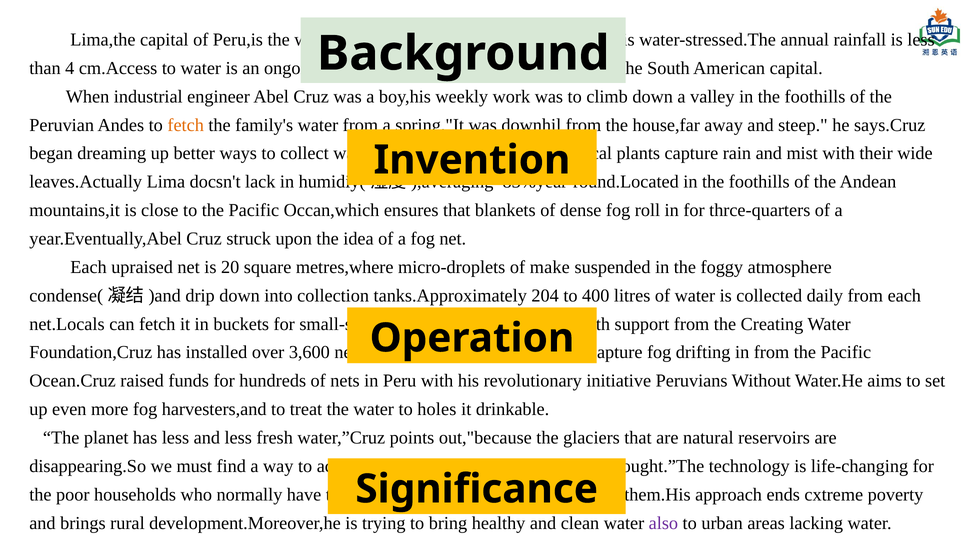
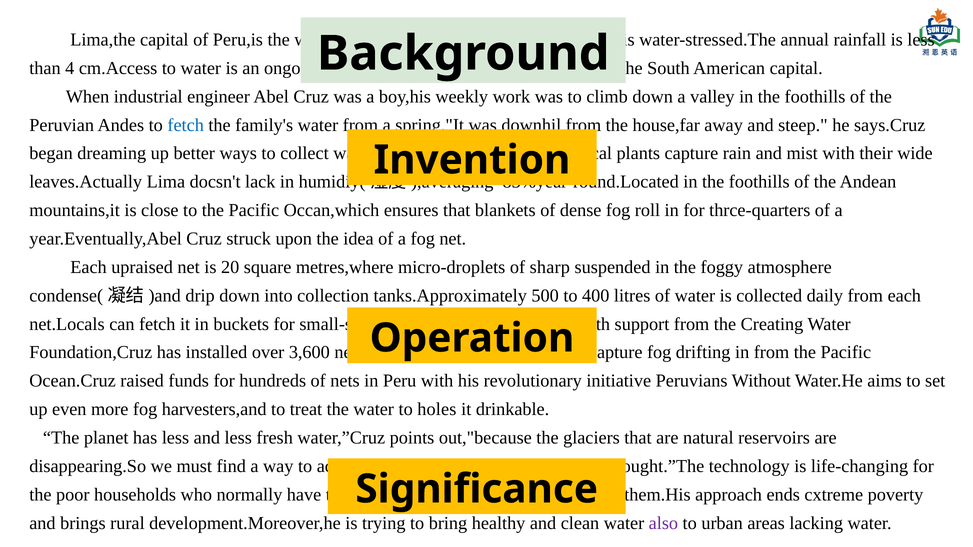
fetch colour: orange -> blue (186, 125)
make: make -> sharp (550, 267)
204: 204 -> 500 (545, 296)
